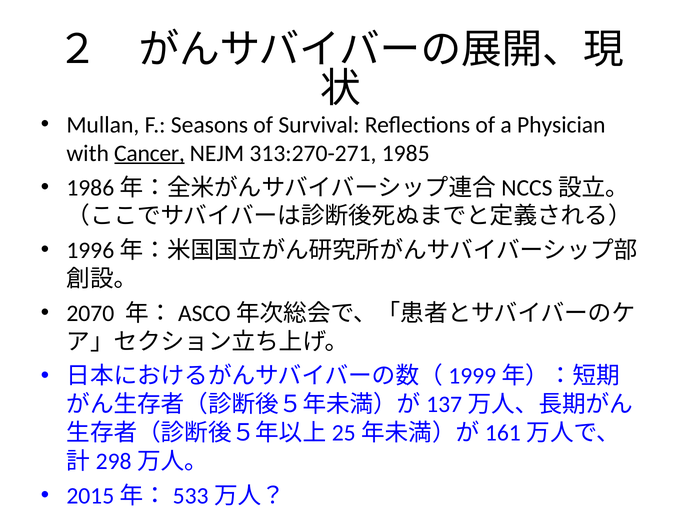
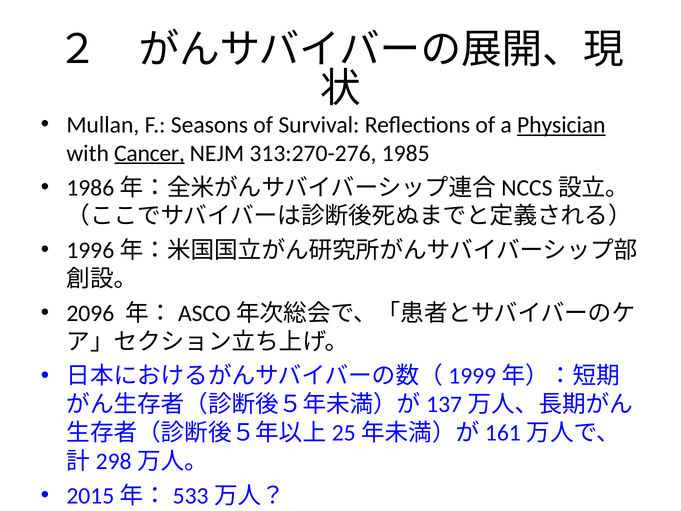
Physician underline: none -> present (561, 125)
313:270-271: 313:270-271 -> 313:270-276 (313, 153)
2070: 2070 -> 2096 (90, 313)
